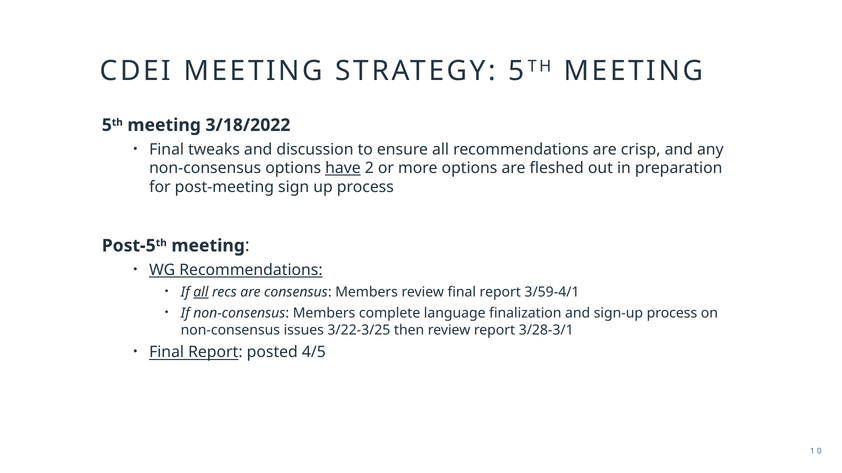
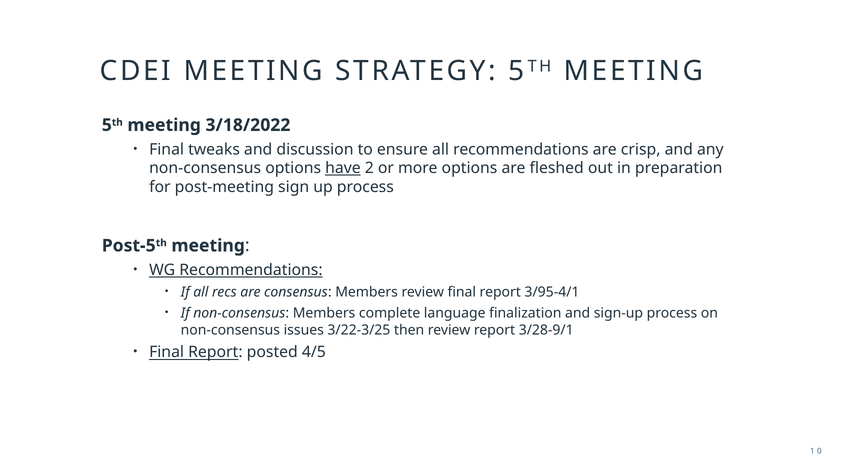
all underline: present -> none (201, 292)
3/59-4/1: 3/59-4/1 -> 3/95-4/1 (552, 292)
3/28-3/1: 3/28-3/1 -> 3/28-9/1 (546, 330)
